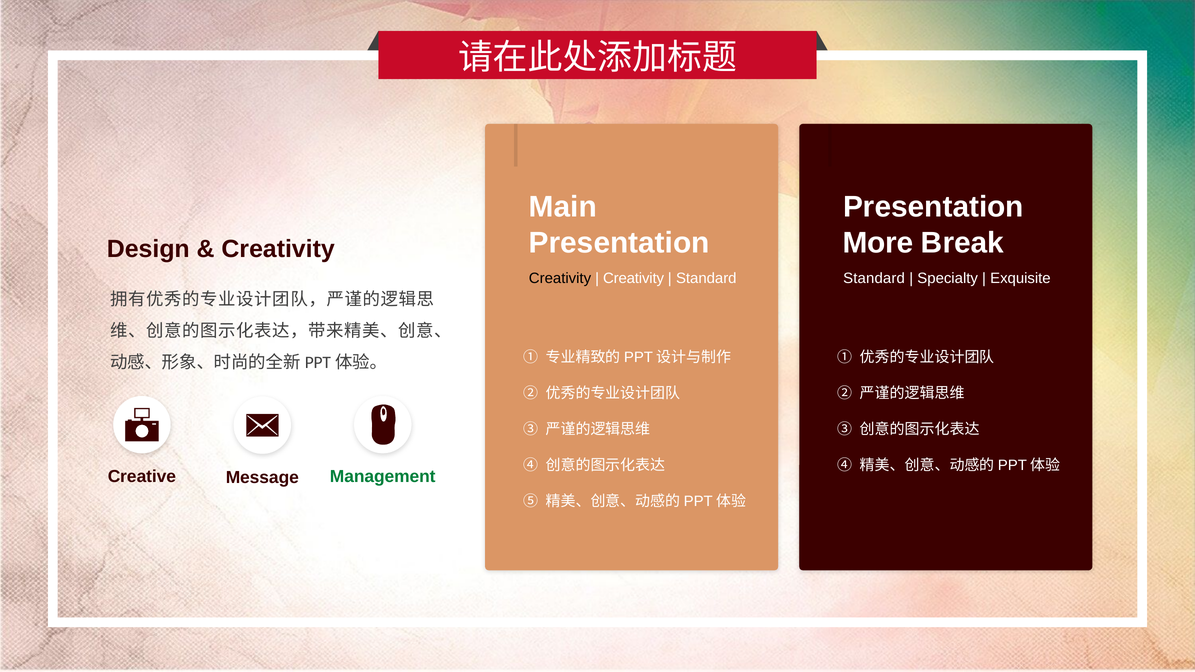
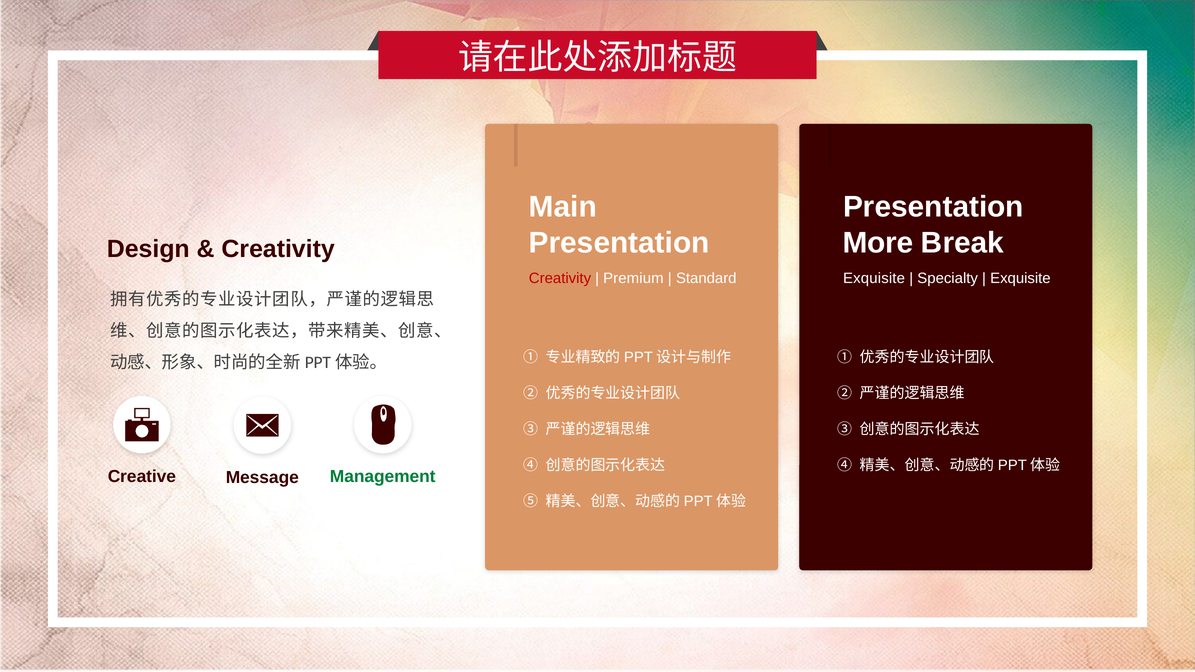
Creativity colour: black -> red (560, 278)
Creativity: Creativity -> Premium (633, 278)
Standard: Standard -> Exquisite (874, 278)
